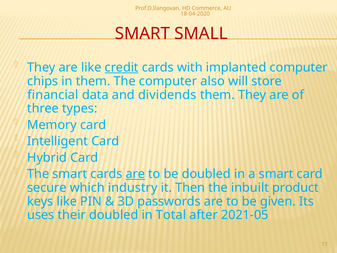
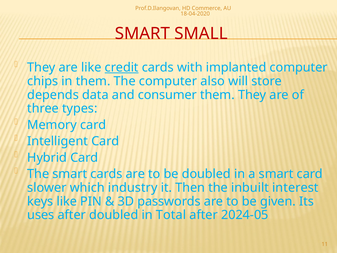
financial: financial -> depends (53, 95)
dividends: dividends -> consumer (167, 95)
are underline: present -> none (135, 174)
secure: secure -> slower (47, 188)
product: product -> interest (295, 188)
uses their: their -> after (72, 215)
2021-05: 2021-05 -> 2024-05 (245, 215)
